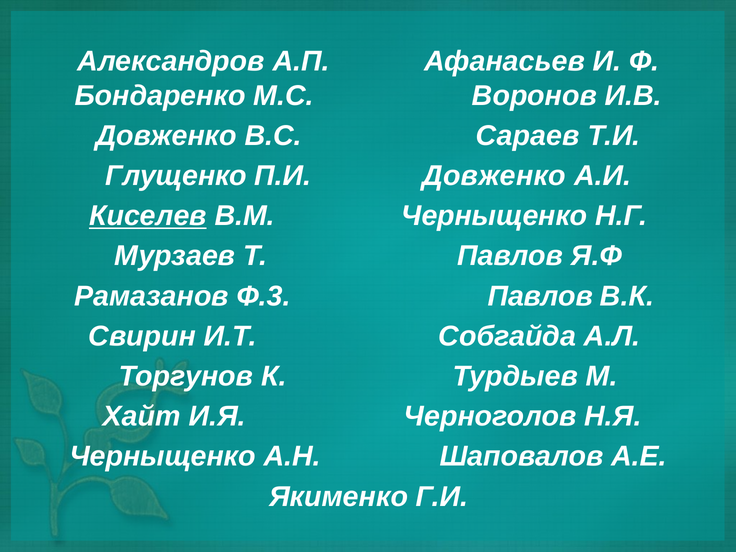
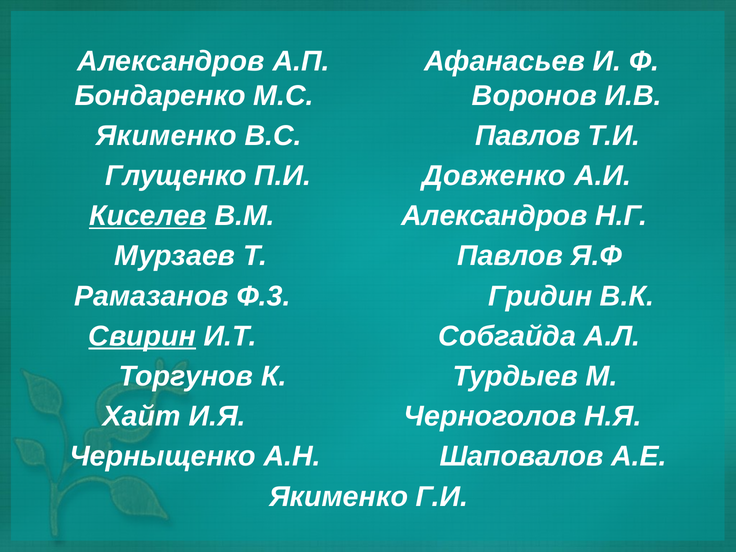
Довженко: Довженко -> Якименко (166, 136)
В.С Сараев: Сараев -> Павлов (528, 136)
В.М Черныщенко: Черныщенко -> Александров (494, 216)
Ф.3 Павлов: Павлов -> Гридин (540, 296)
Свирин underline: none -> present (142, 336)
